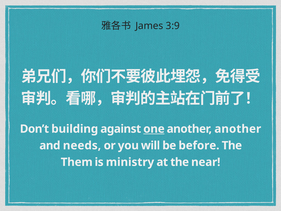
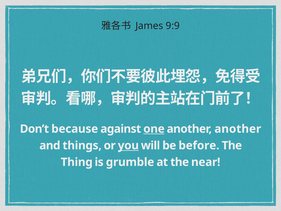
3:9: 3:9 -> 9:9 (173, 26)
building: building -> because (75, 129)
needs: needs -> things (82, 145)
you underline: none -> present (128, 145)
Them: Them -> Thing (77, 162)
ministry: ministry -> grumble (130, 162)
